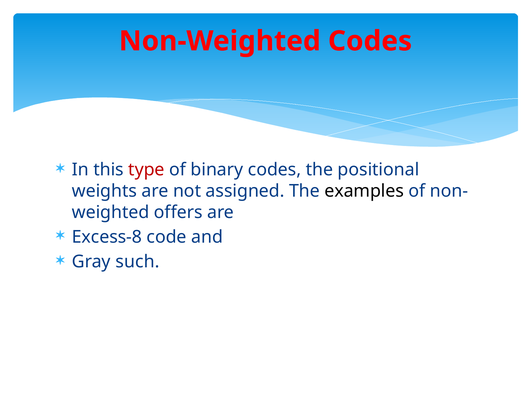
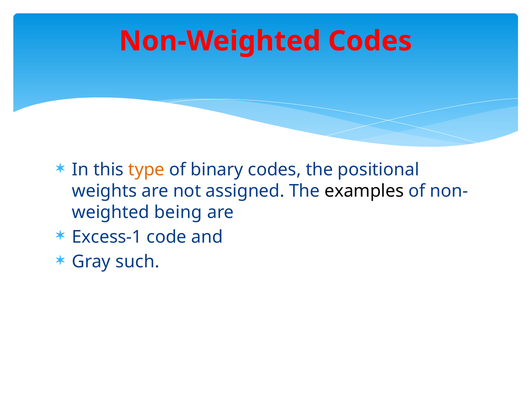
type colour: red -> orange (146, 170)
offers: offers -> being (178, 212)
Excess-8: Excess-8 -> Excess-1 (107, 237)
